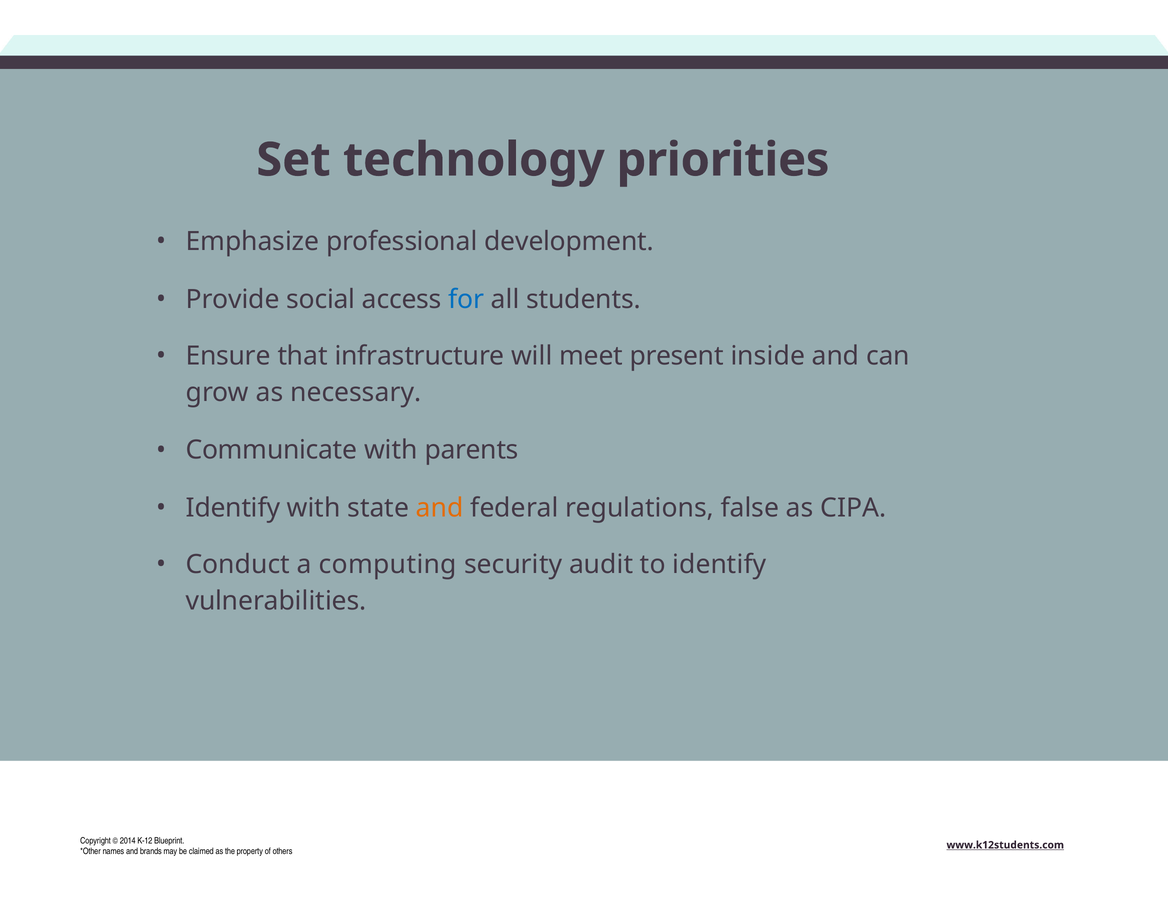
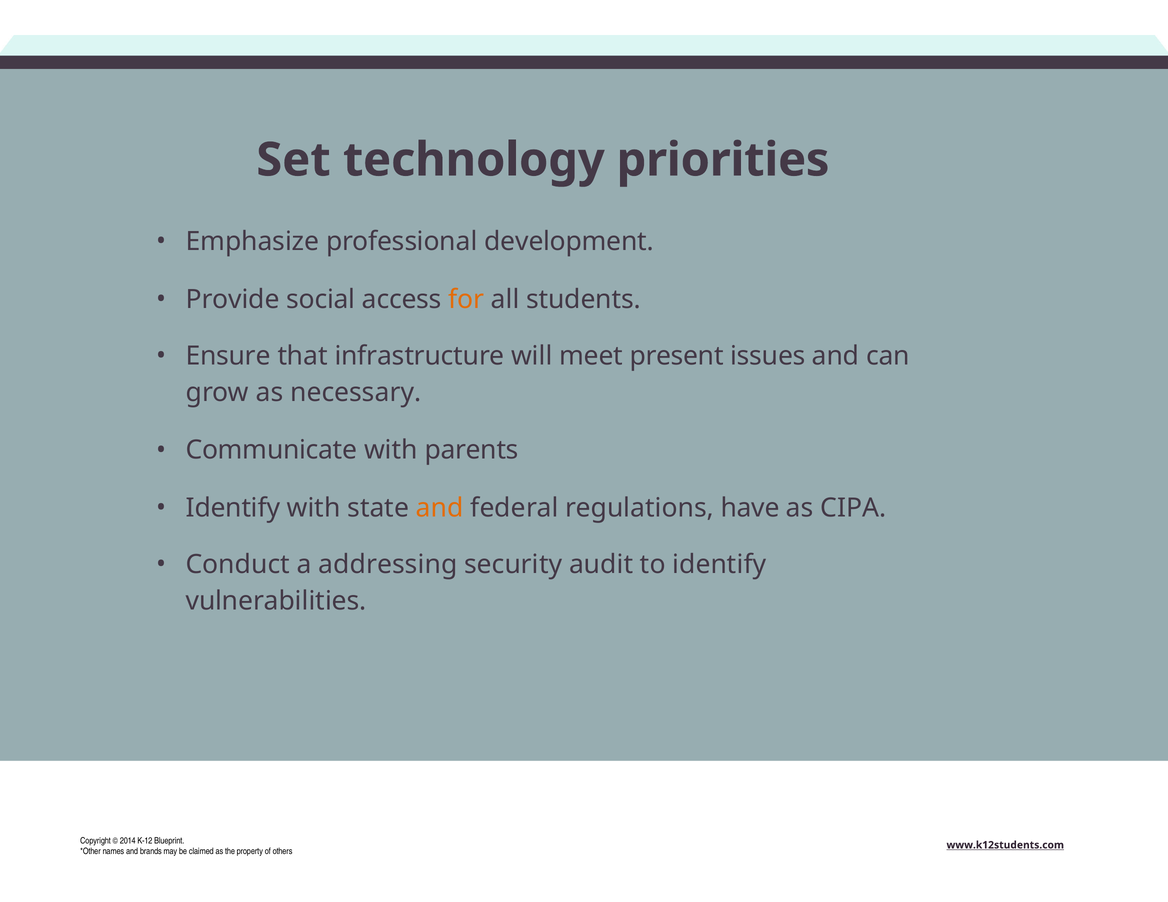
for colour: blue -> orange (466, 300)
inside: inside -> issues (768, 356)
false: false -> have (750, 508)
computing: computing -> addressing (388, 565)
